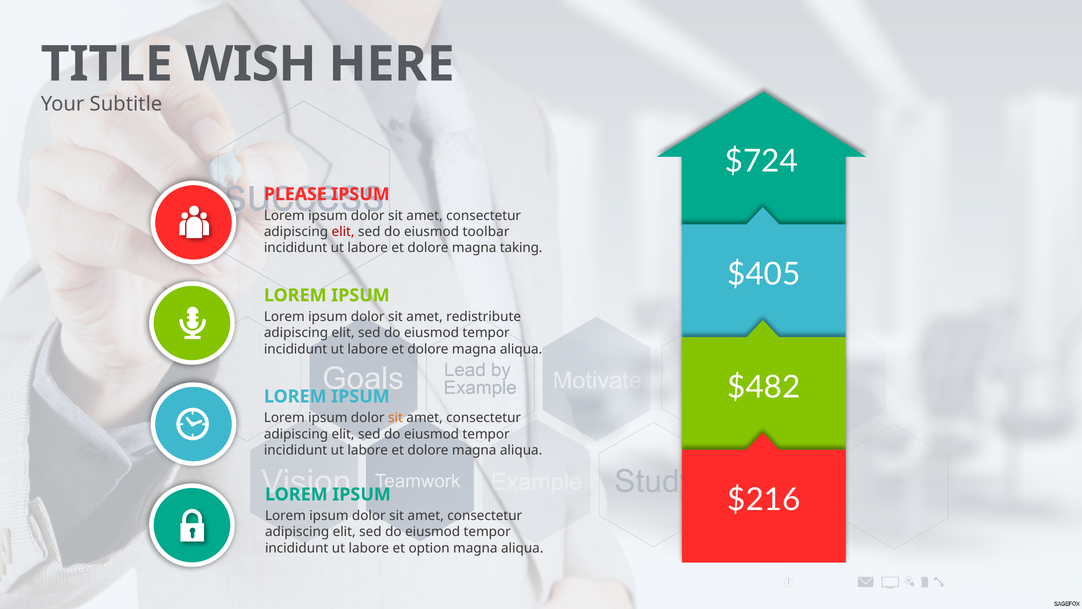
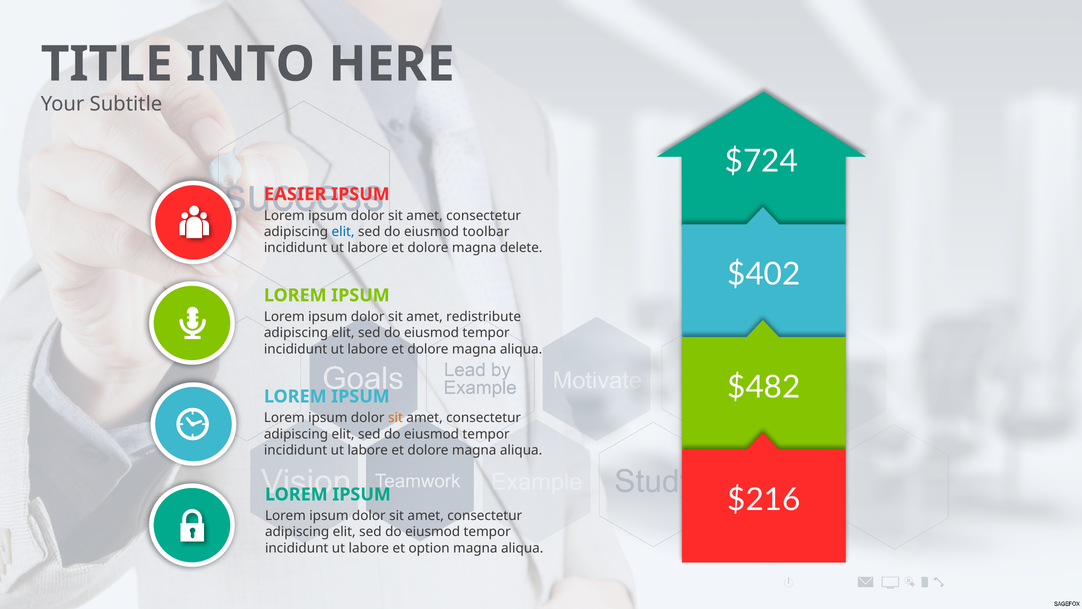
WISH: WISH -> INTO (250, 64)
PLEASE: PLEASE -> EASIER (295, 194)
elit colour: red -> blue (343, 232)
taking: taking -> delete (521, 248)
$405: $405 -> $402 (764, 274)
